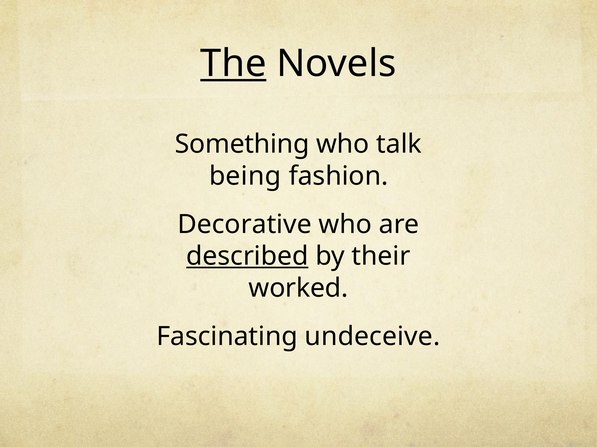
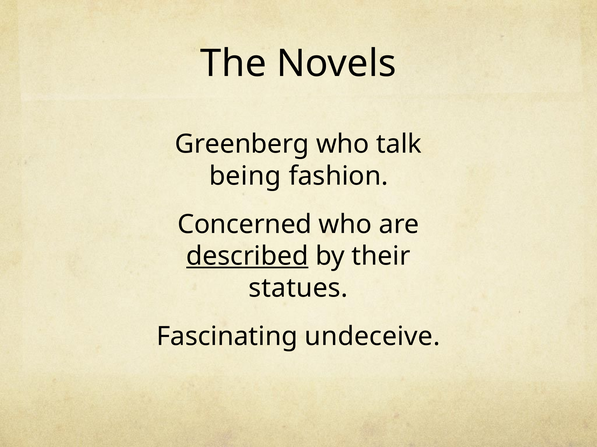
The underline: present -> none (233, 64)
Something: Something -> Greenberg (242, 144)
Decorative: Decorative -> Concerned (245, 225)
worked: worked -> statues (298, 289)
